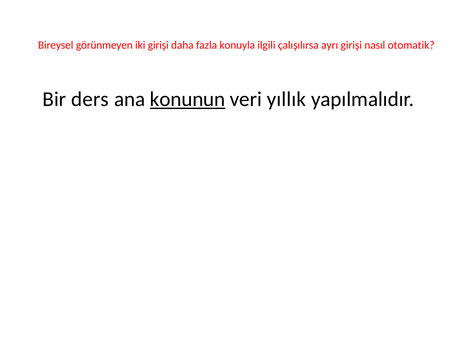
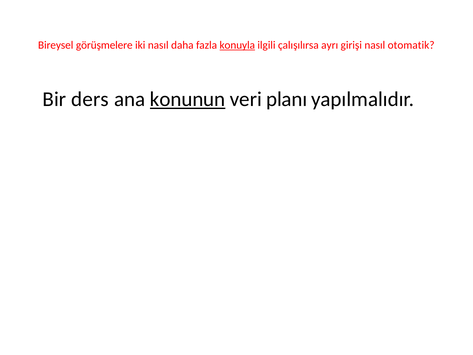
görünmeyen: görünmeyen -> görüşmelere (104, 45)
iki girişi: girişi -> nasıl (158, 45)
konuyla underline: none -> present (237, 45)
yıllık: yıllık -> planı (287, 99)
